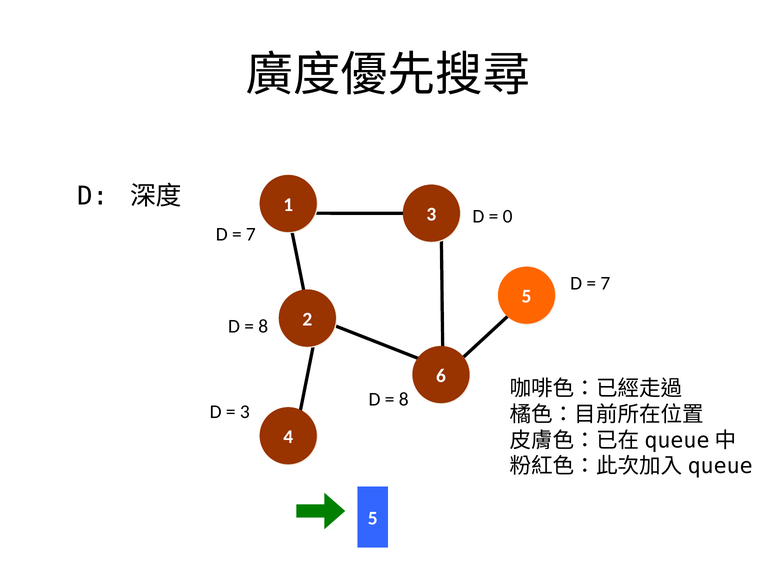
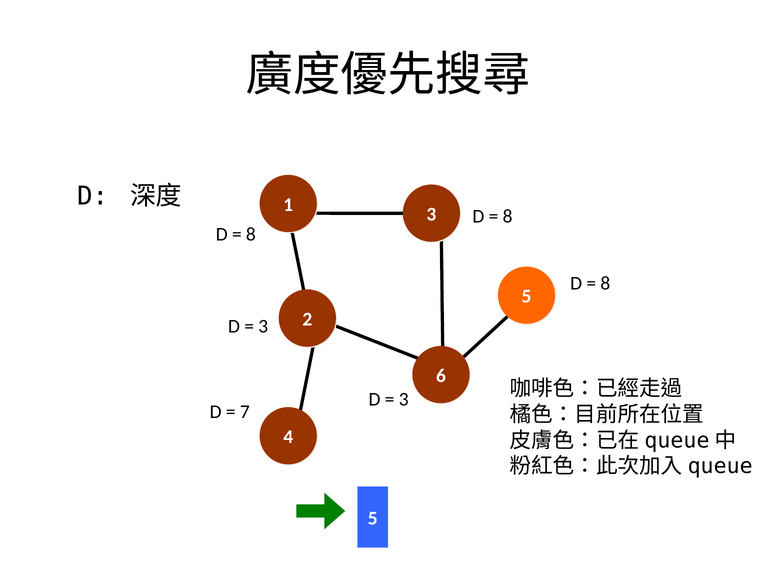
0: 0 -> 8 (508, 216)
7: 7 -> 8 (251, 234)
7: 7 -> 8 (605, 283)
8: 8 -> 3 (263, 326)
8: 8 -> 3 (404, 399)
3: 3 -> 7 (245, 412)
